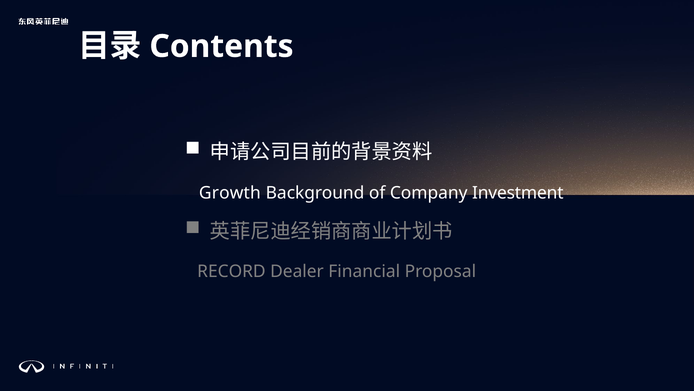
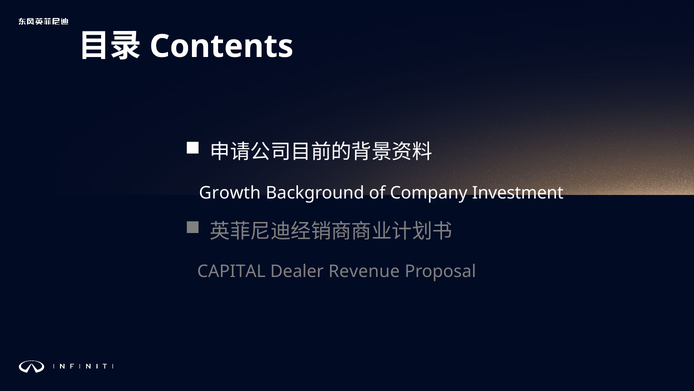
RECORD: RECORD -> CAPITAL (231, 271)
Financial: Financial -> Revenue (364, 271)
